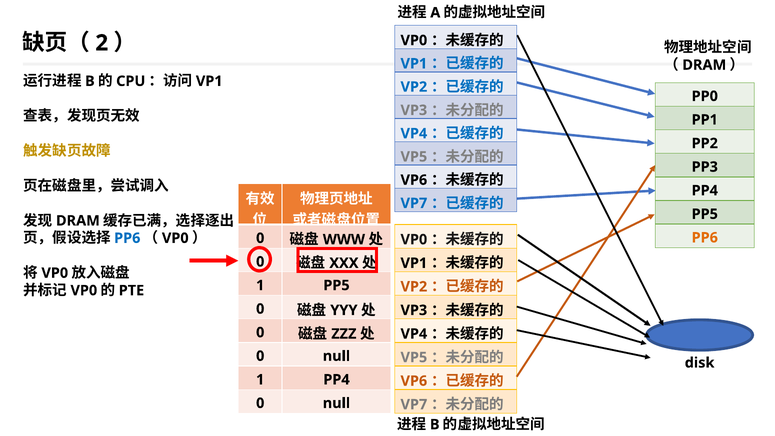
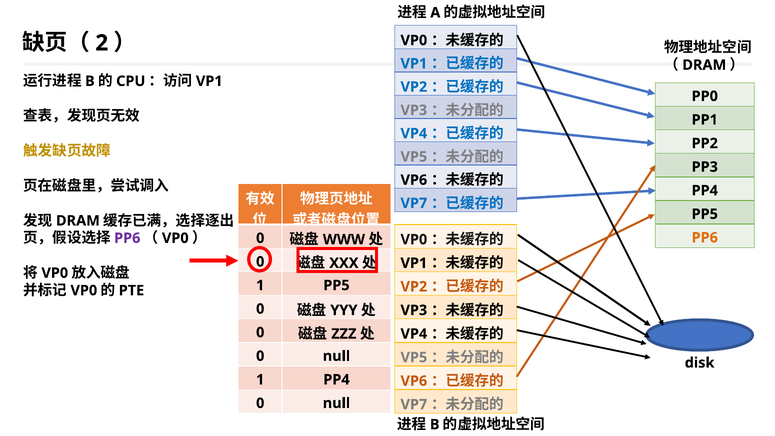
PP6 colour: blue -> purple (127, 238)
